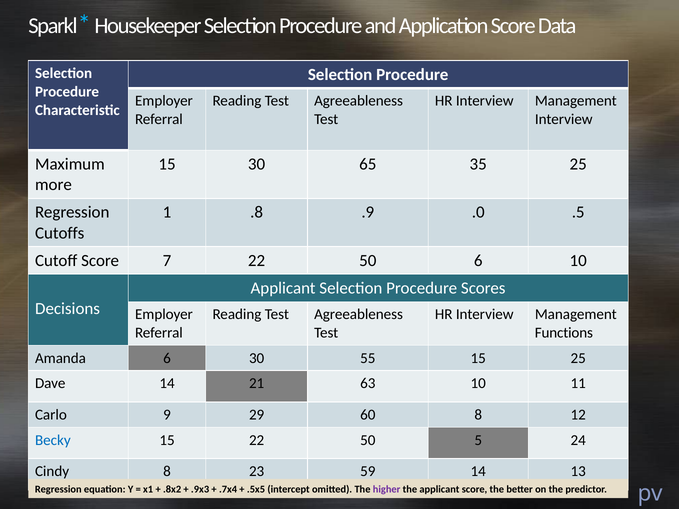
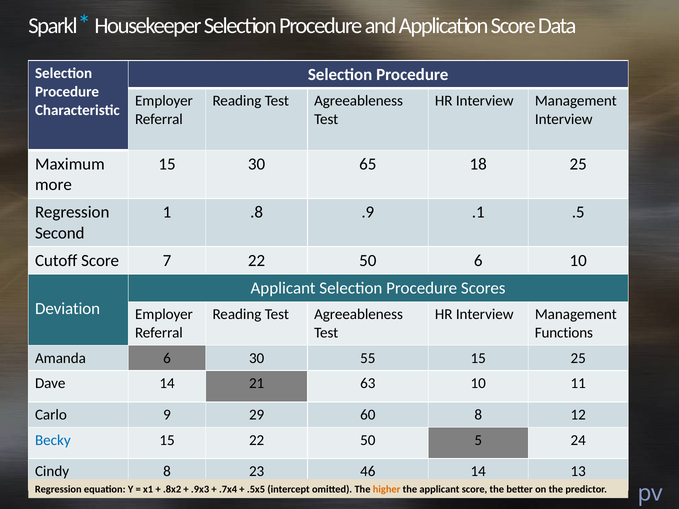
35: 35 -> 18 (478, 164)
.0: .0 -> .1 (478, 212)
Cutoffs: Cutoffs -> Second (60, 233)
Decisions: Decisions -> Deviation (68, 309)
59: 59 -> 46 (368, 472)
higher colour: purple -> orange (387, 489)
